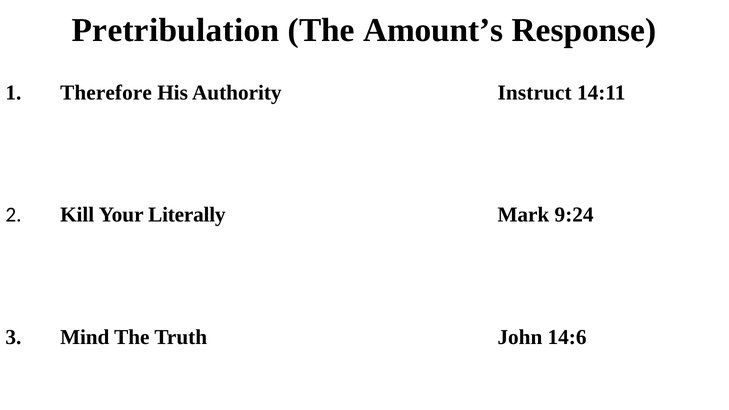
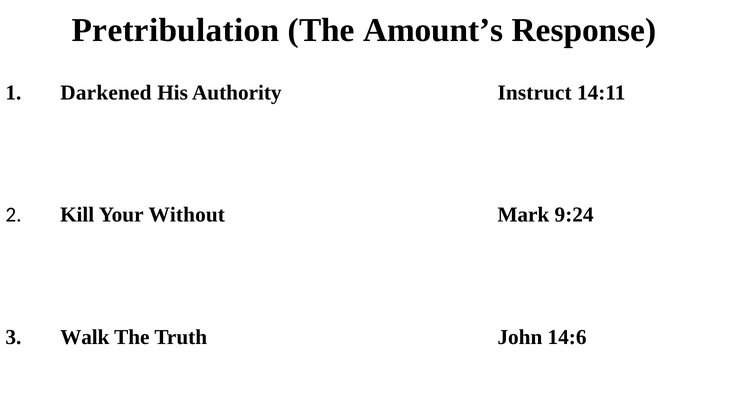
Therefore: Therefore -> Darkened (106, 93)
Literally: Literally -> Without (187, 215)
Mind: Mind -> Walk (85, 337)
